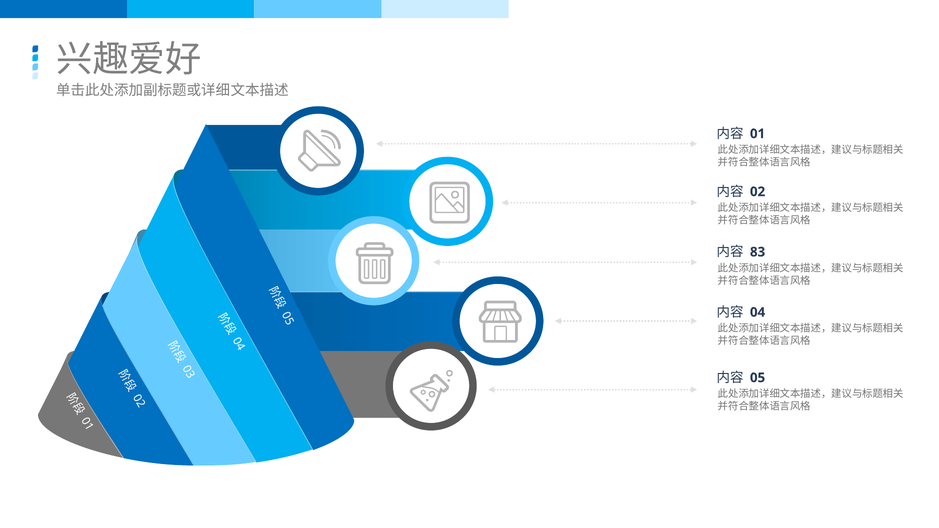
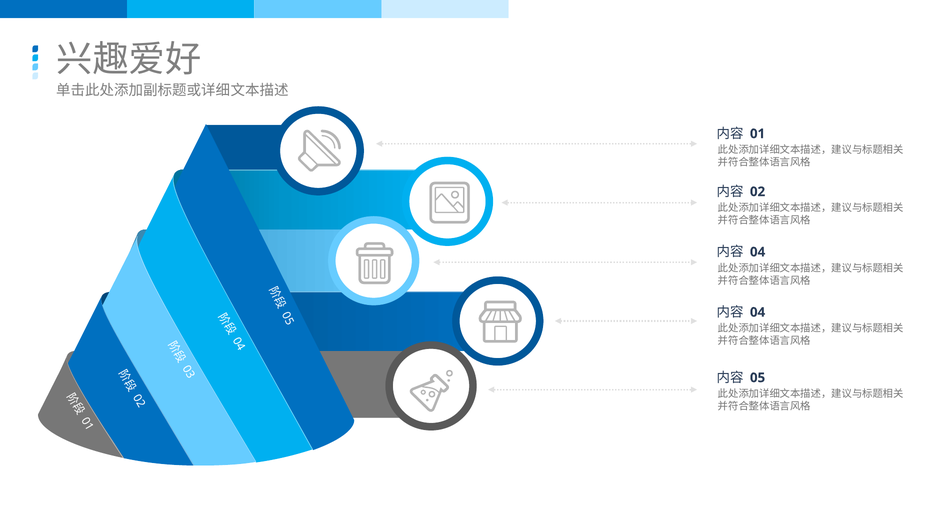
83: 83 -> 04 (758, 252)
